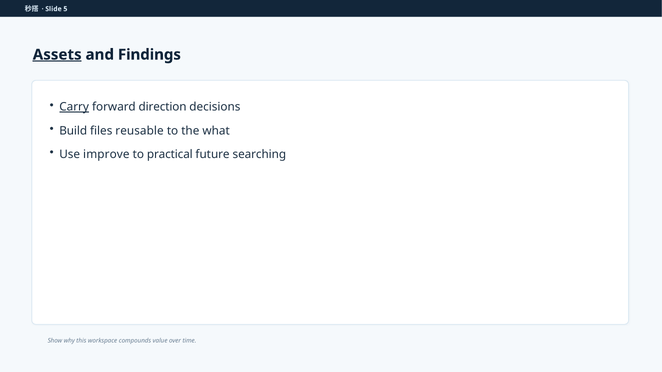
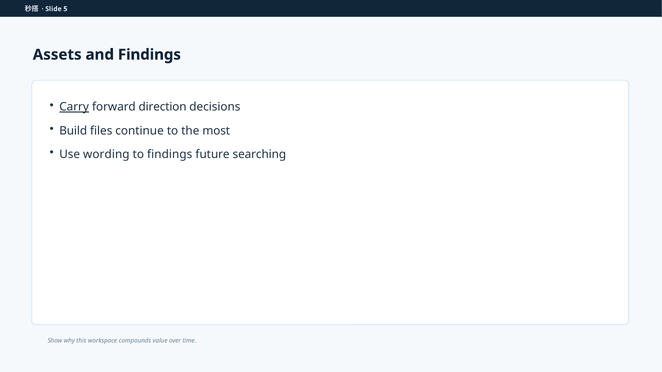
Assets underline: present -> none (57, 55)
reusable: reusable -> continue (140, 131)
what: what -> most (216, 131)
improve: improve -> wording (106, 155)
to practical: practical -> findings (170, 155)
